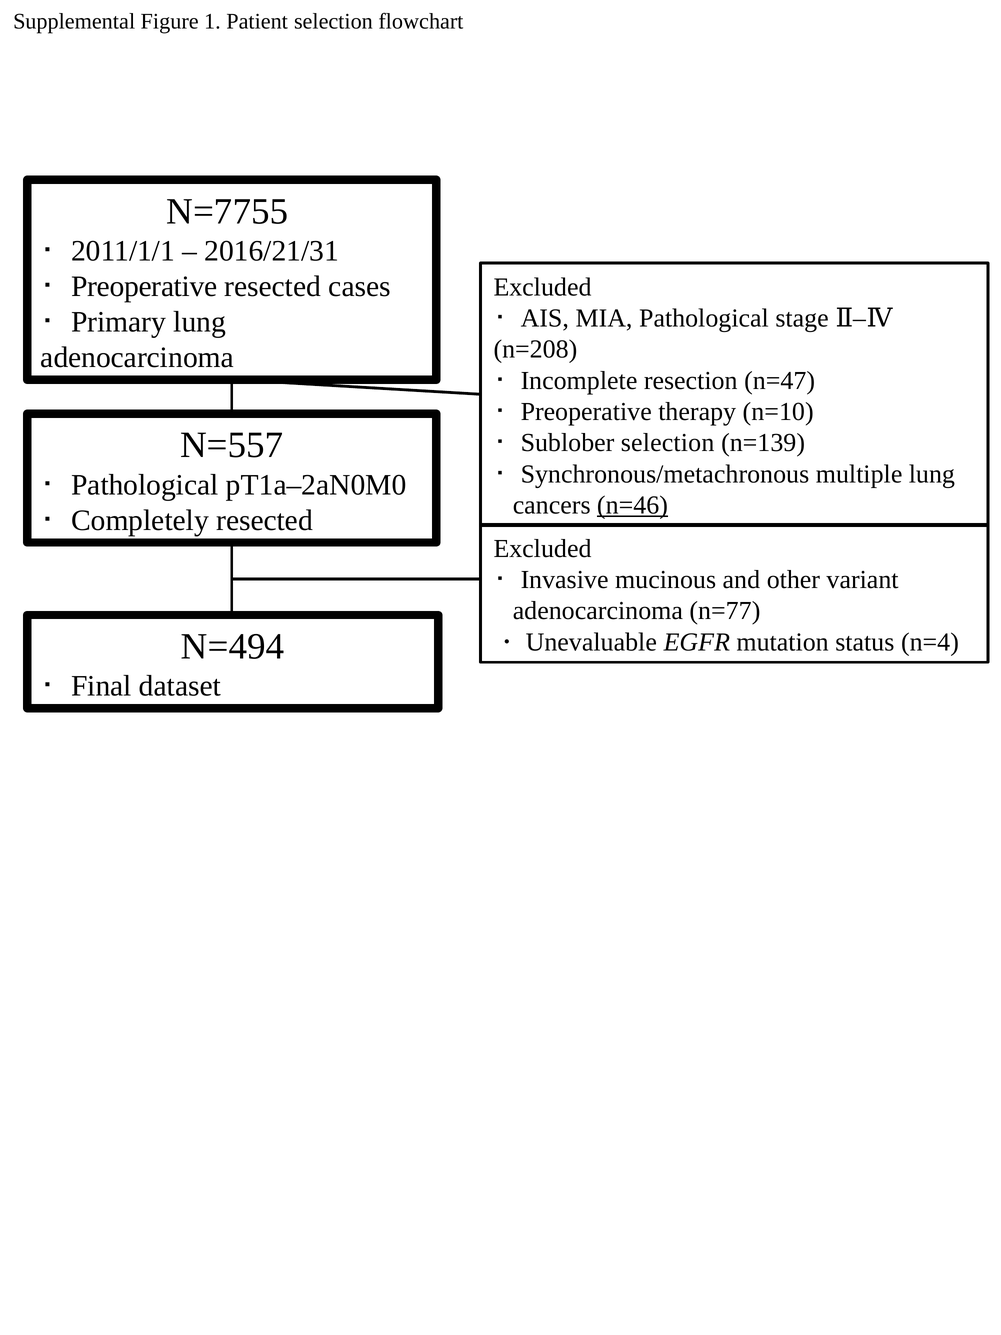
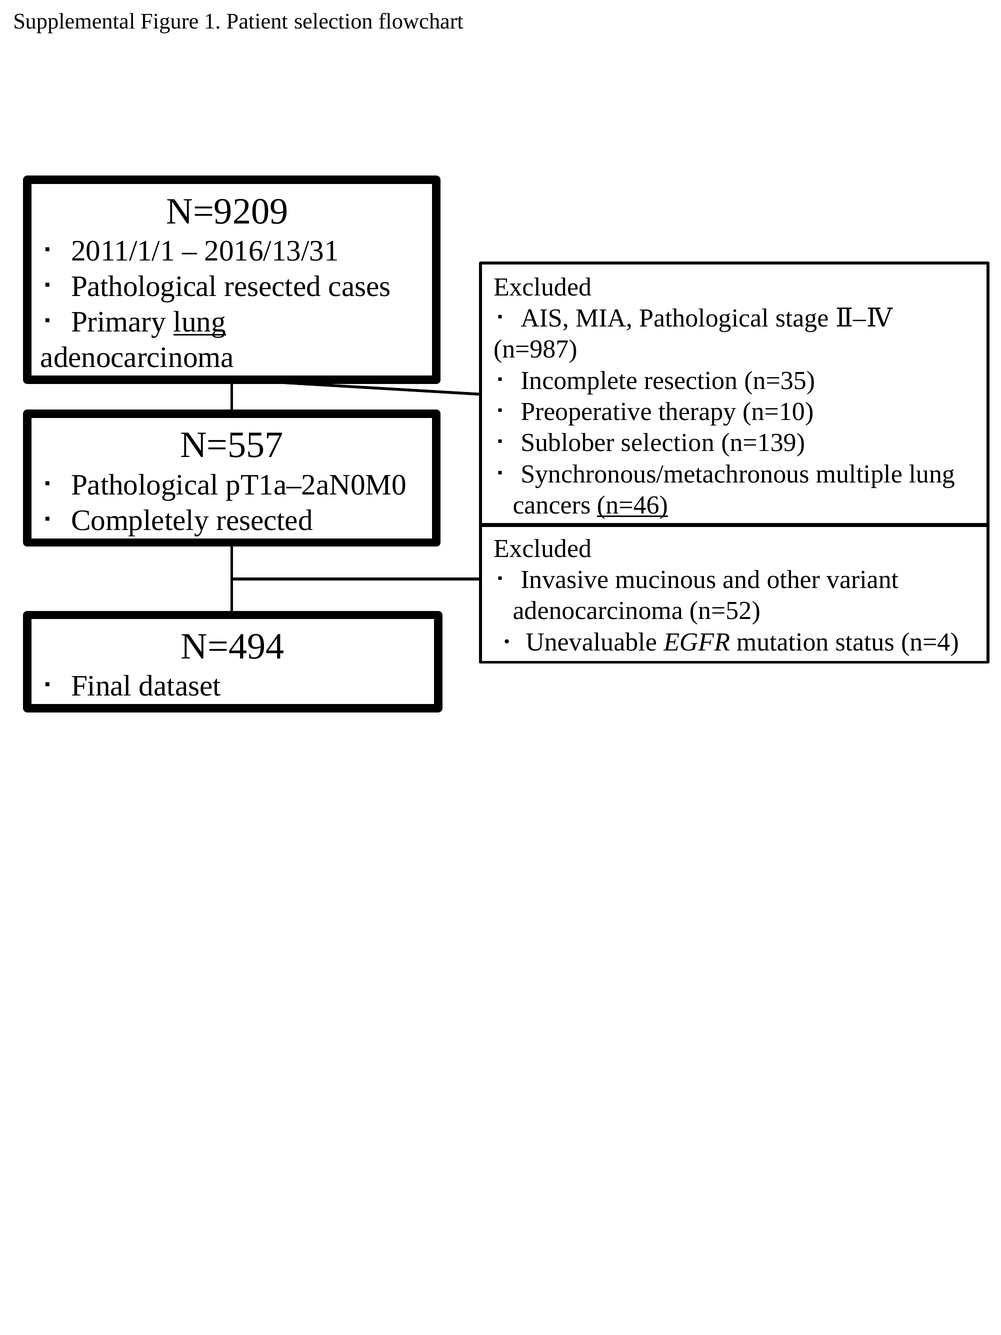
N=7755: N=7755 -> N=9209 (227, 211)
2016/21/31: 2016/21/31 -> 2016/13/31 (272, 251)
Preoperative: Preoperative -> Pathological (144, 286)
lung underline: none -> present (200, 322)
n=208: n=208 -> n=987 (535, 349)
n=47: n=47 -> n=35 (780, 380)
n=77: n=77 -> n=52 (725, 611)
